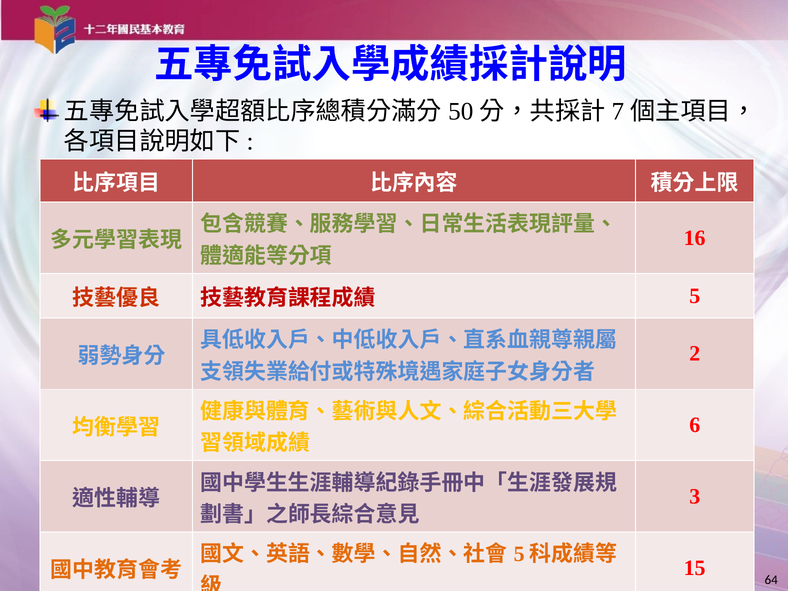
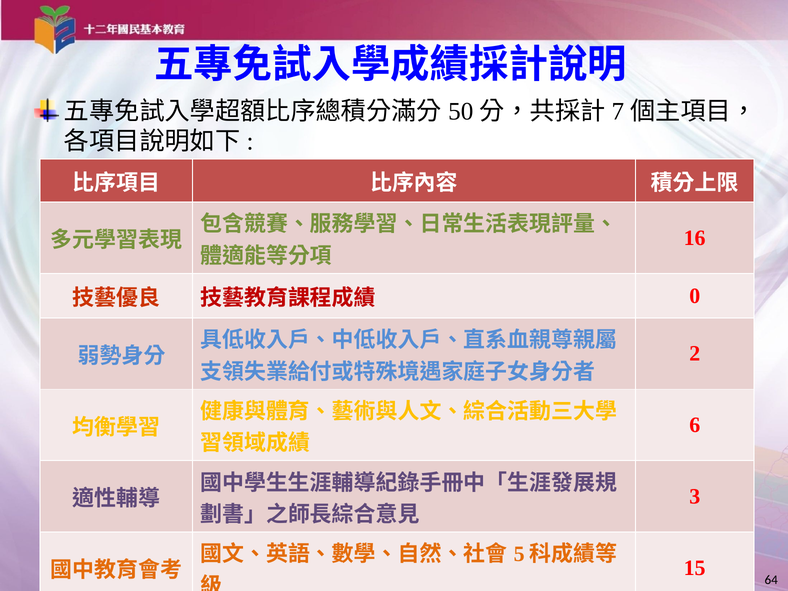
5: 5 -> 0 (695, 296)
